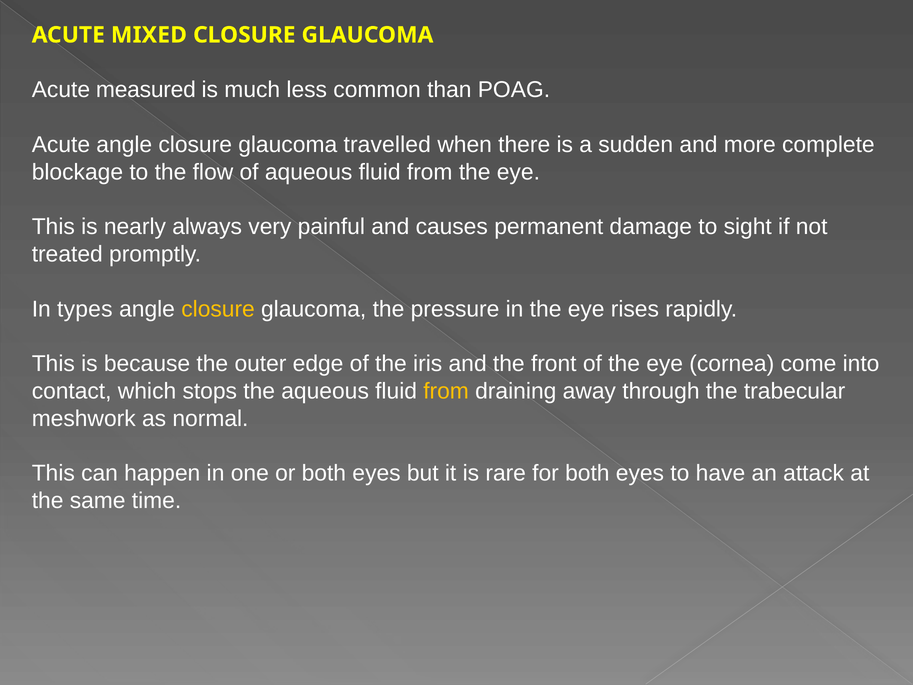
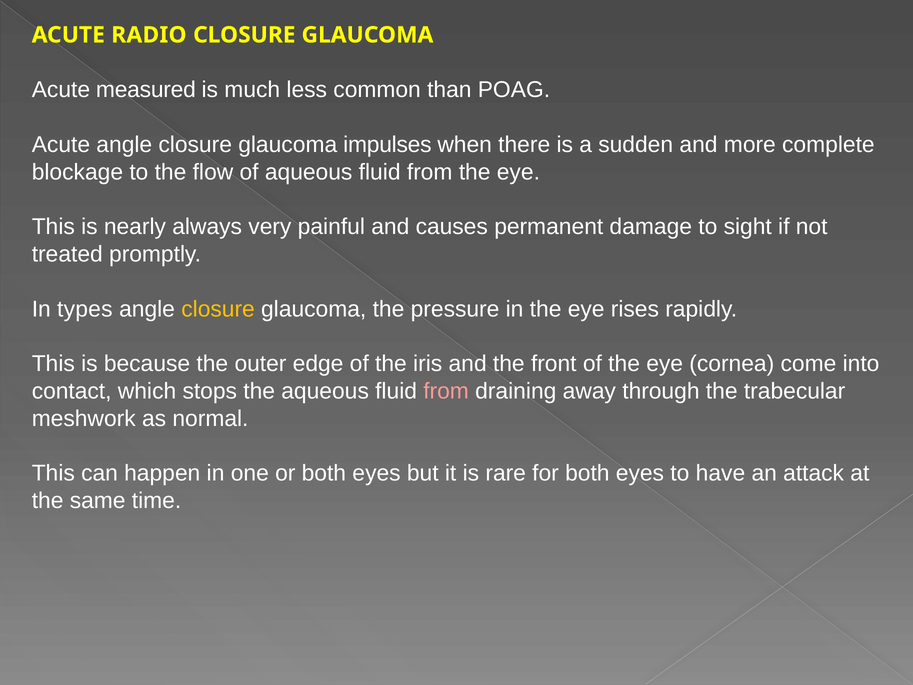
MIXED: MIXED -> RADIO (149, 35)
travelled: travelled -> impulses (387, 145)
from colour: yellow -> pink (446, 391)
